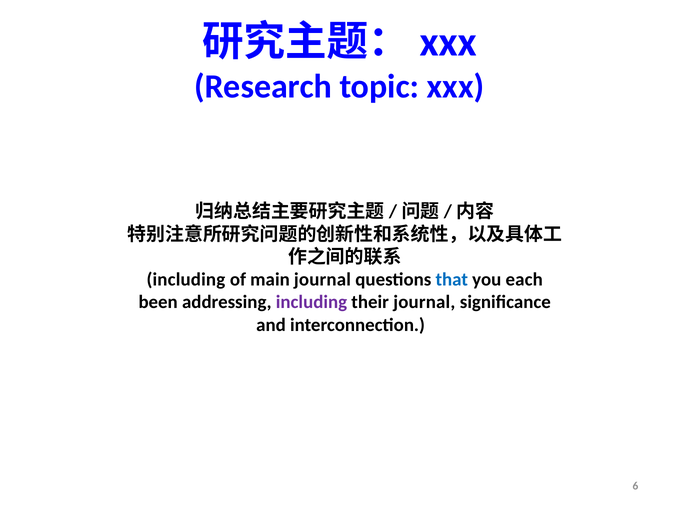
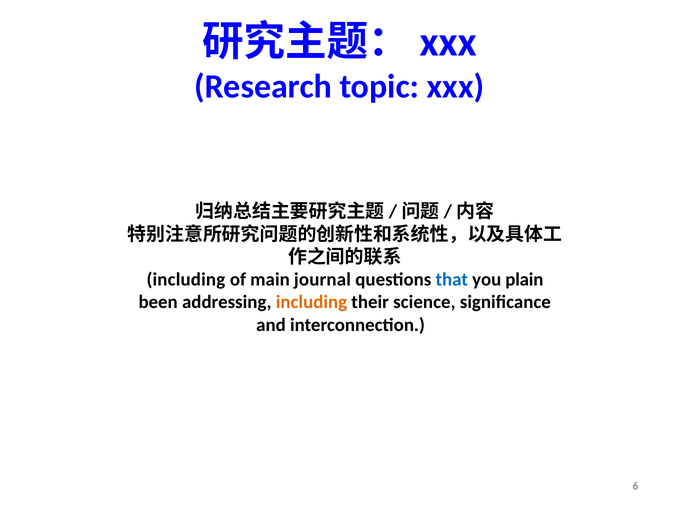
each: each -> plain (524, 280)
including colour: purple -> orange (311, 302)
their journal: journal -> science (424, 302)
